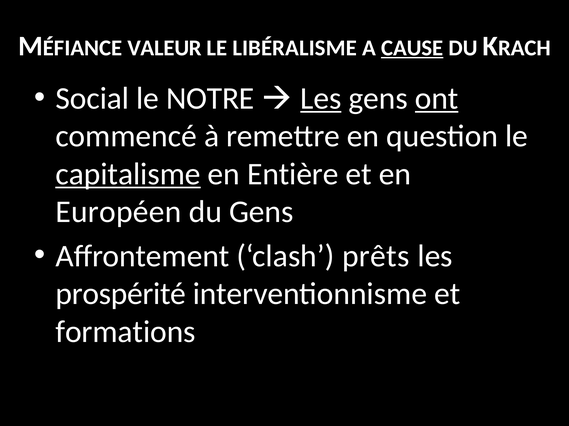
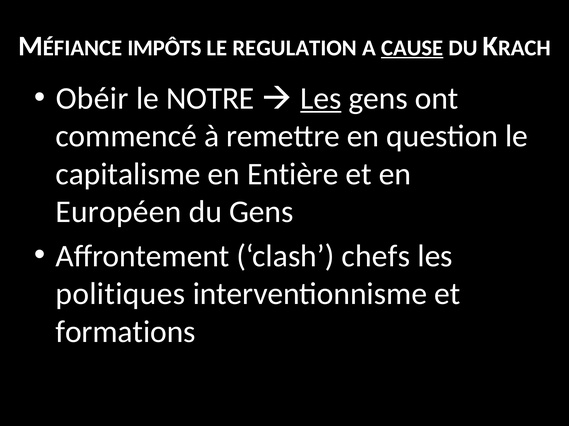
VALEUR: VALEUR -> IMPÔTS (165, 48)
LIBÉRALISME: LIBÉRALISME -> REGULATION (295, 48)
Social: Social -> Obéir (92, 98)
ont underline: present -> none (437, 98)
capitalisme underline: present -> none (128, 174)
prêts: prêts -> chefs (376, 256)
prospérité: prospérité -> politiques (120, 294)
